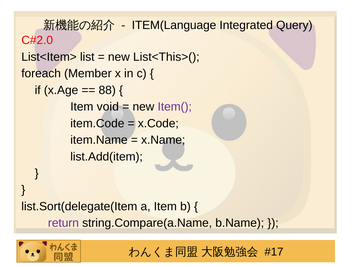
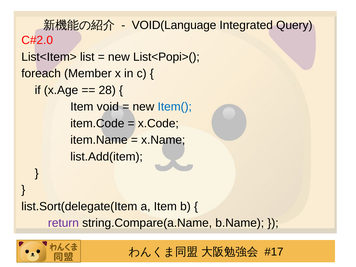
ITEM(Language: ITEM(Language -> VOID(Language (174, 25)
List<This>(: List<This>( -> List<Popi>( (166, 57)
88: 88 -> 28 (107, 90)
Item( colour: purple -> blue (175, 107)
